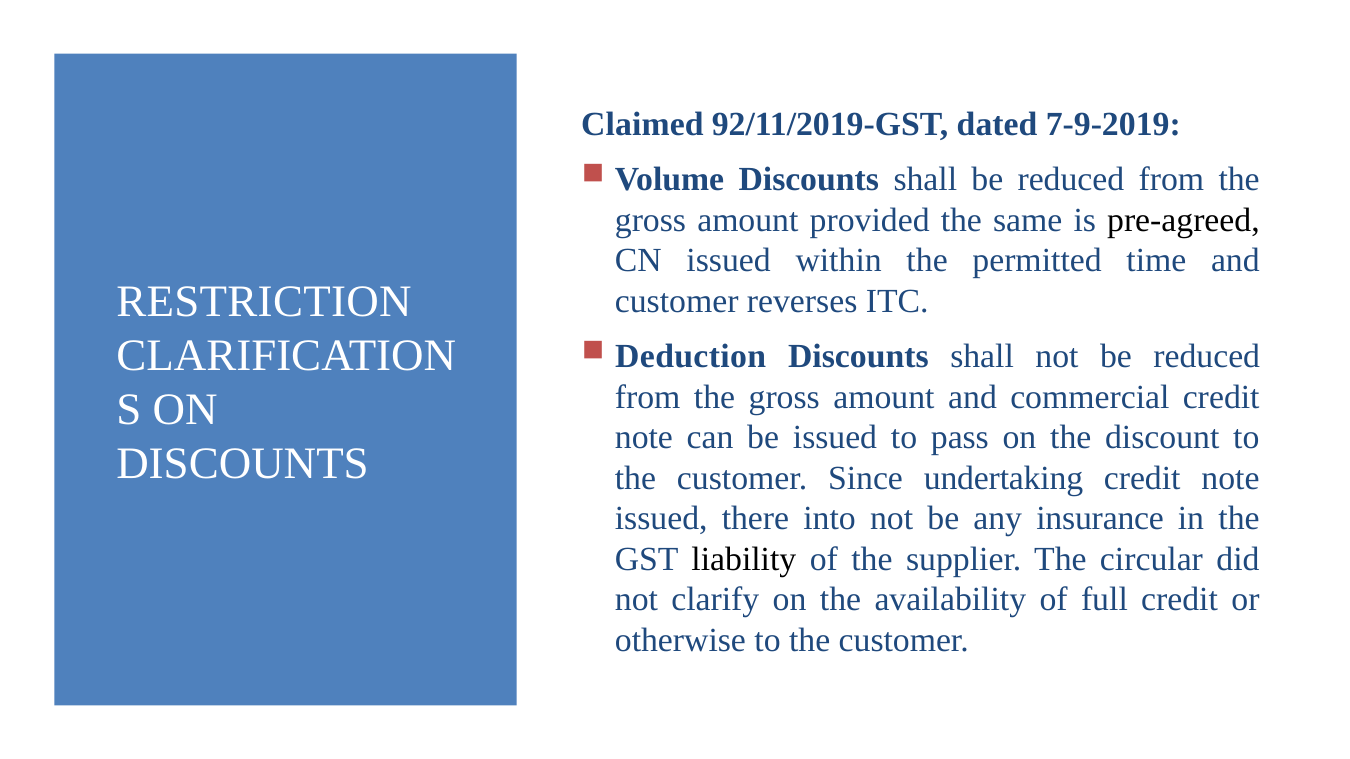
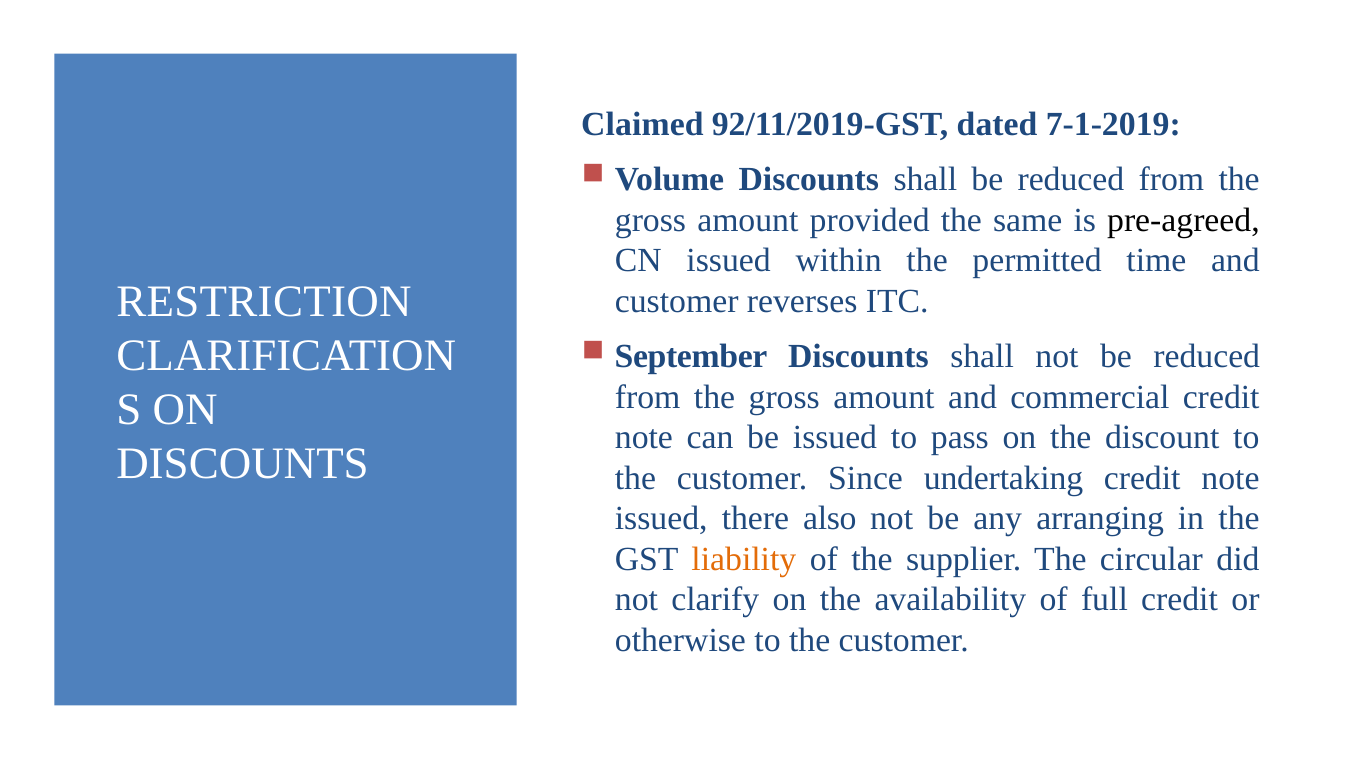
7-9-2019: 7-9-2019 -> 7-1-2019 (1113, 124)
Deduction: Deduction -> September (691, 357)
into: into -> also (830, 519)
insurance: insurance -> arranging (1100, 519)
liability colour: black -> orange (744, 559)
